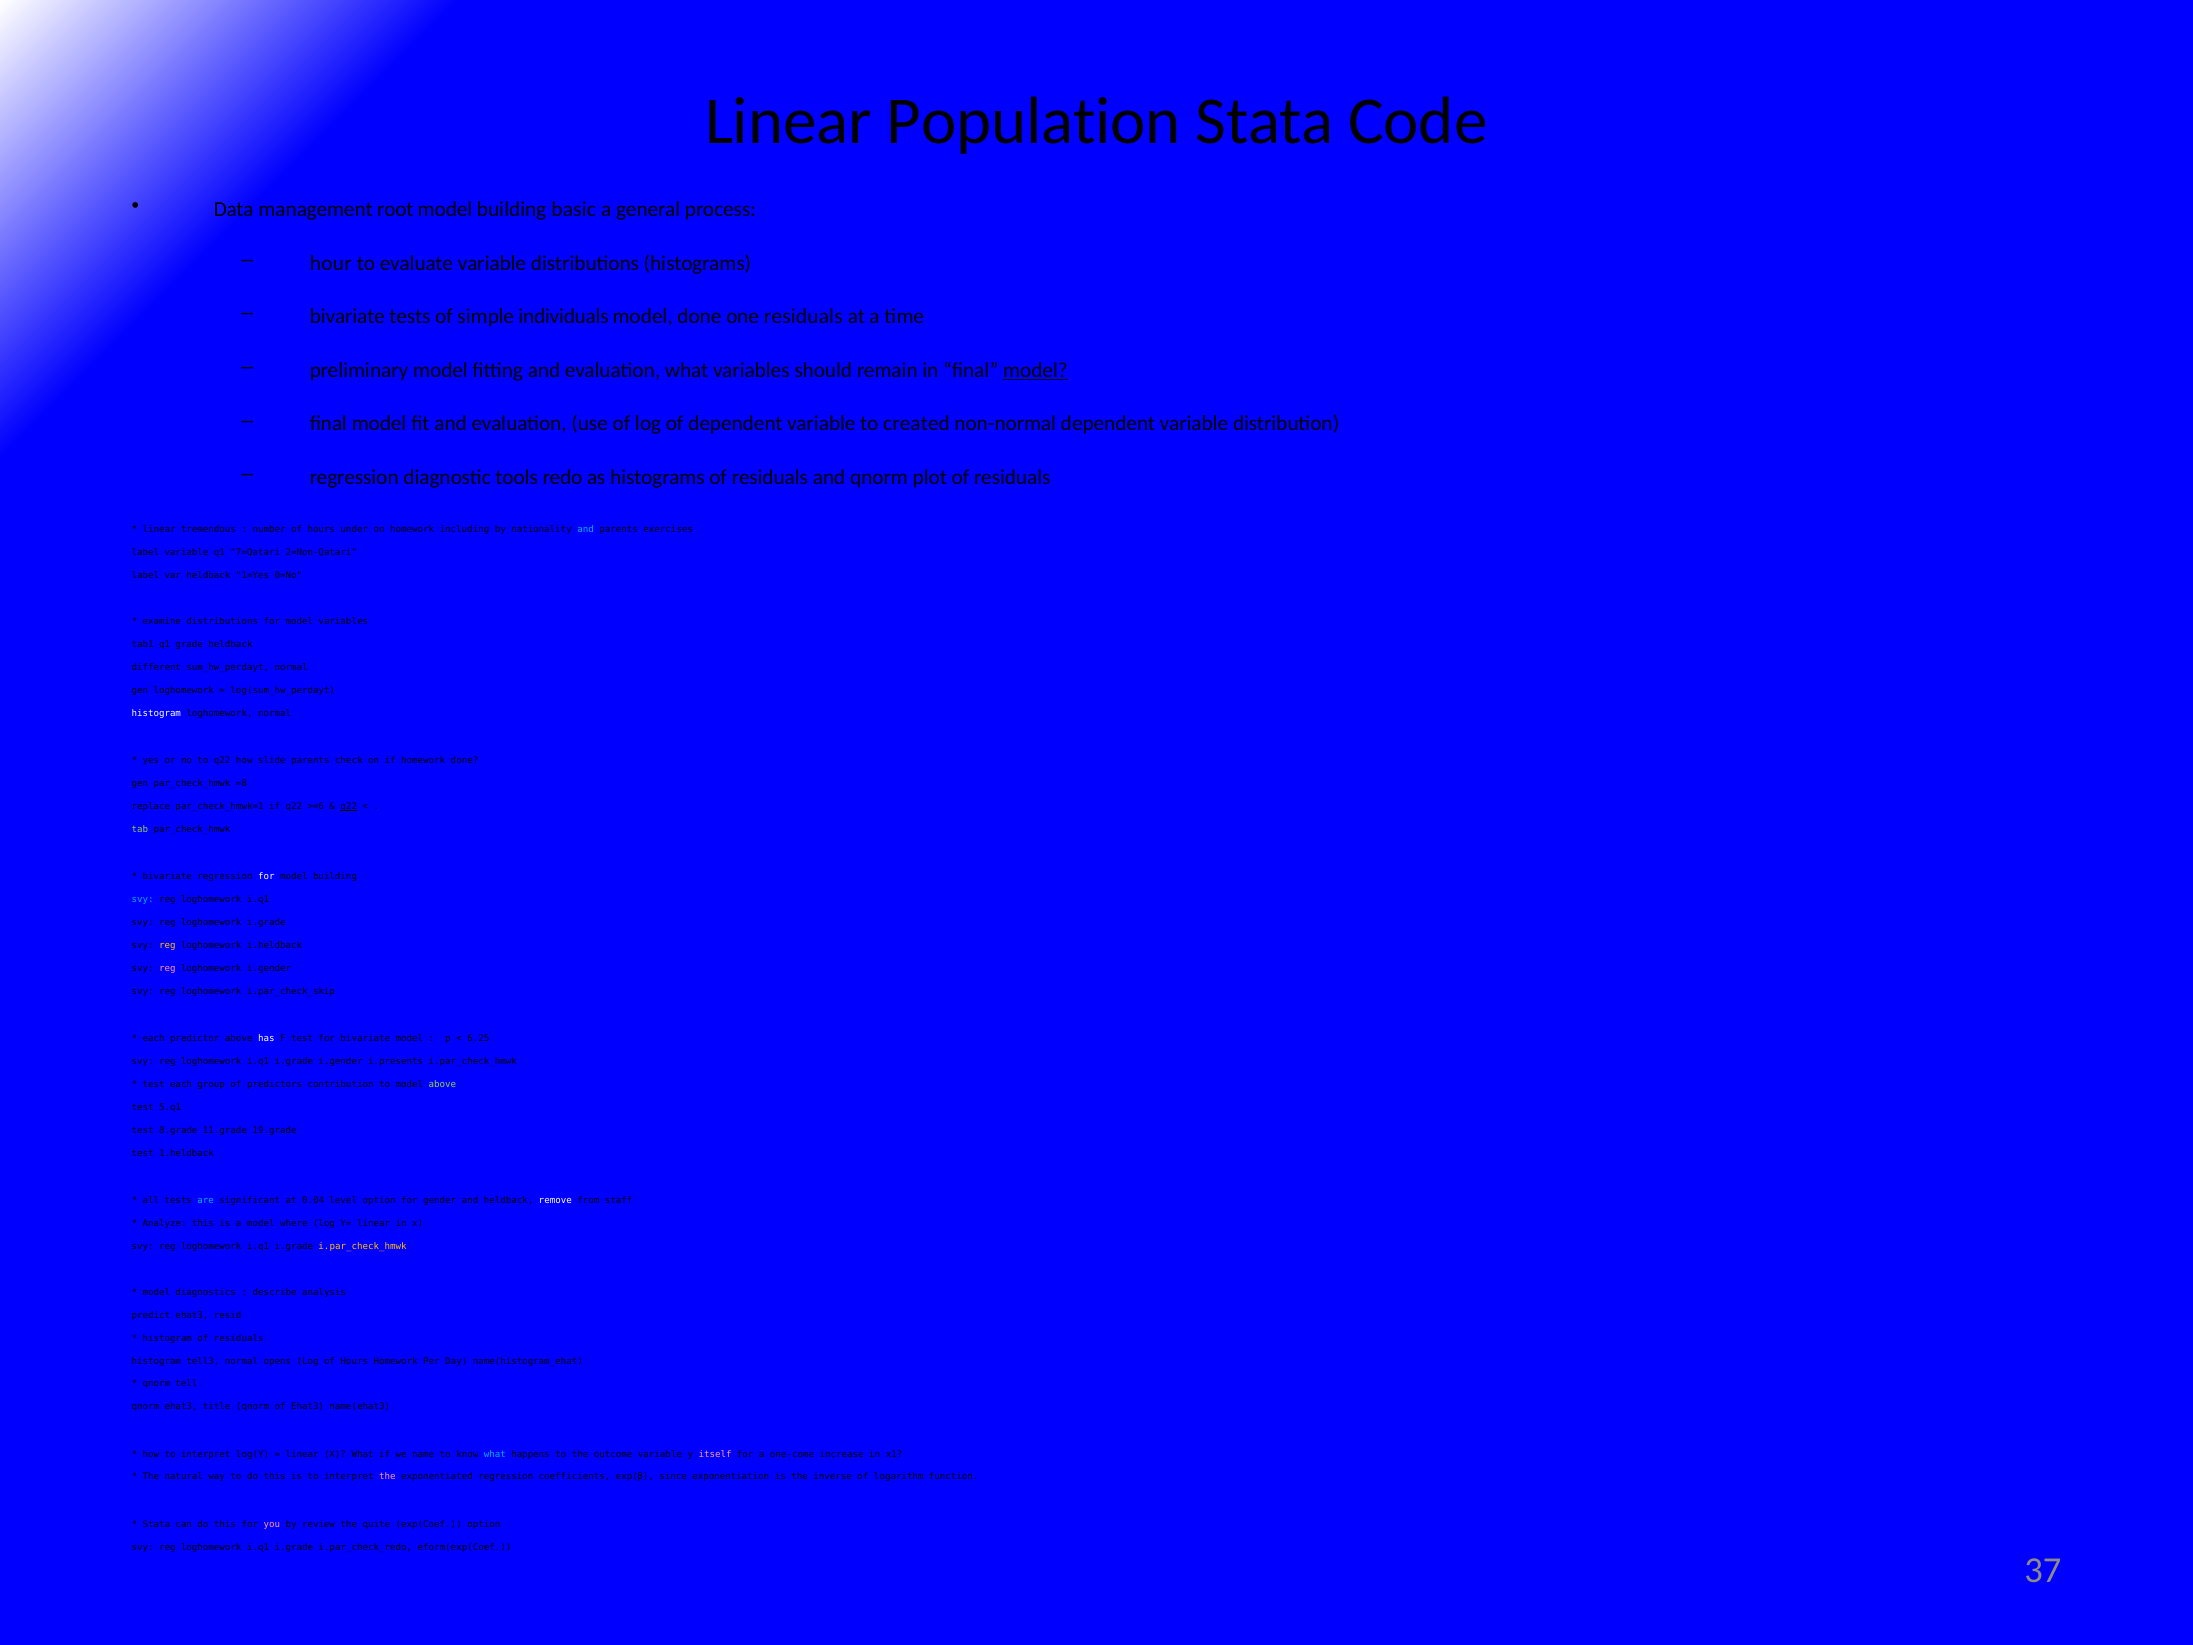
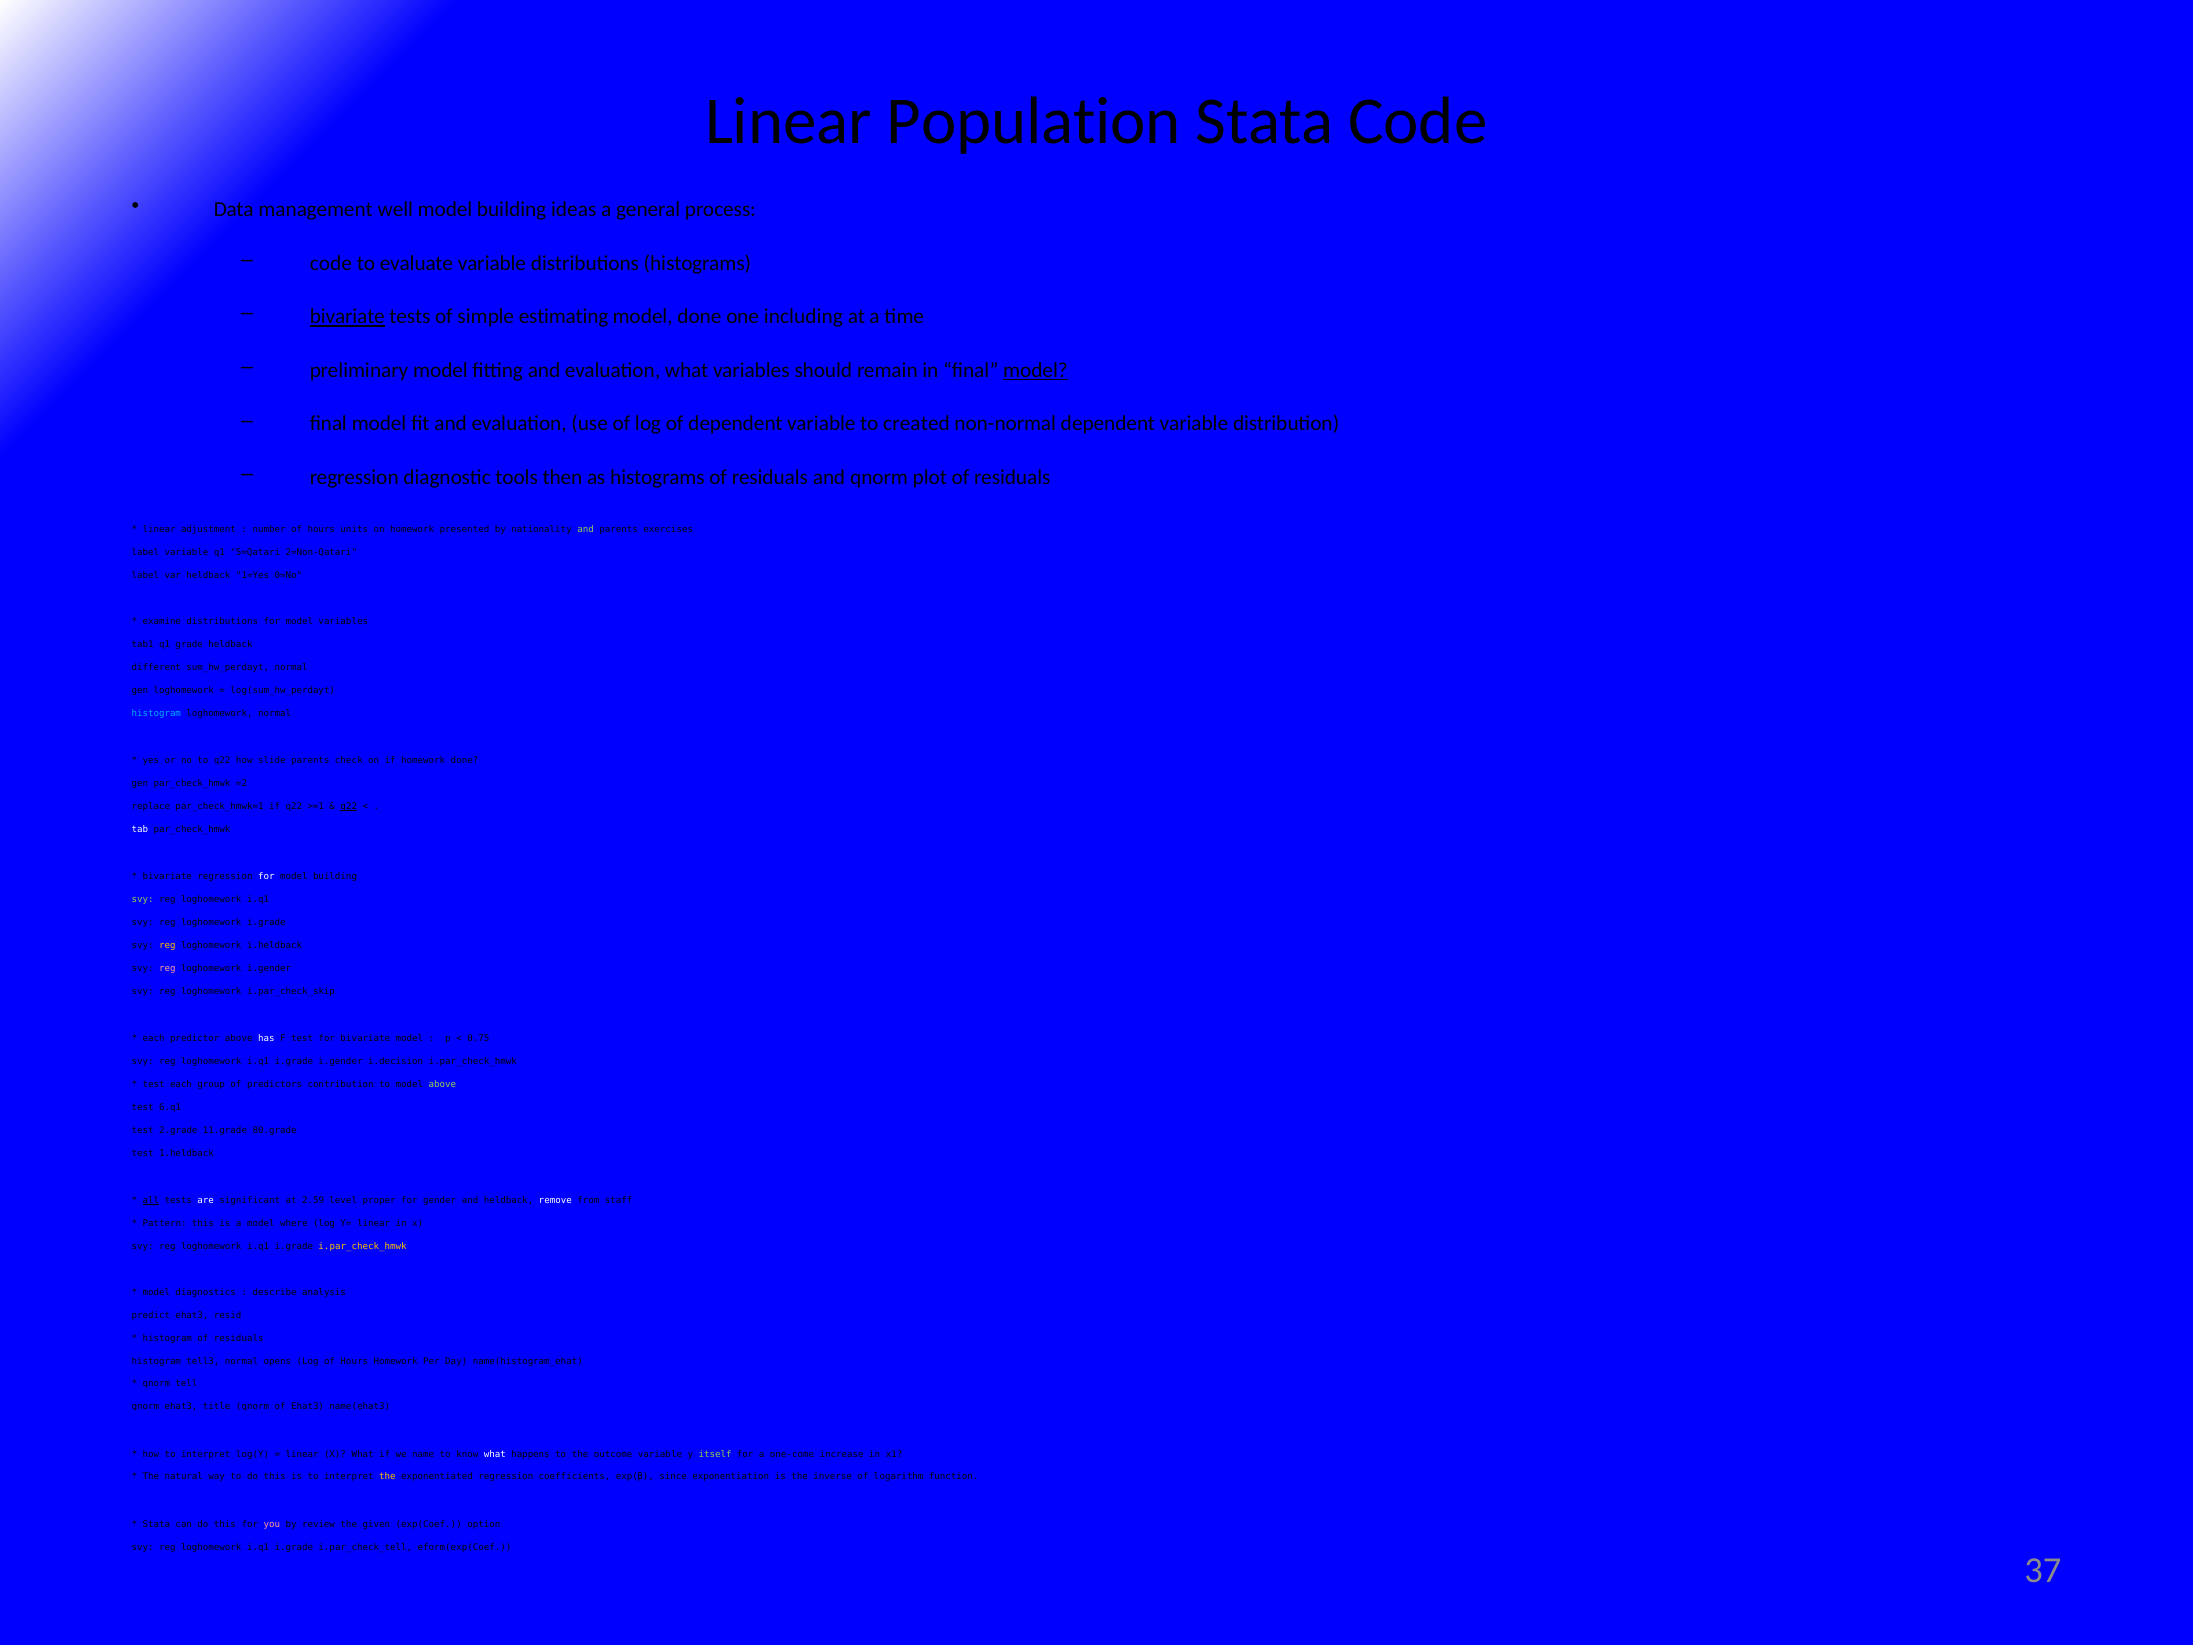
root: root -> well (395, 209)
basic: basic -> ideas (574, 209)
hour: hour -> code (331, 263)
bivariate underline: none -> present (347, 317)
individuals: individuals -> estimating (564, 317)
one residuals: residuals -> including (803, 317)
redo: redo -> then (562, 477)
tremendous: tremendous -> adjustment (208, 530)
under: under -> units (354, 530)
including: including -> presented (464, 530)
and colour: light blue -> light green (586, 530)
7=Qatari: 7=Qatari -> 5=Qatari (255, 552)
histogram colour: white -> light blue (156, 713)
=8: =8 -> =2 (241, 783)
>=6: >=6 -> >=1 (316, 806)
tab colour: light green -> white (140, 829)
svy colour: light blue -> light green (143, 899)
6.25: 6.25 -> 0.75 (478, 1038)
i.presents: i.presents -> i.decision (396, 1061)
5.q1: 5.q1 -> 6.q1 (170, 1107)
8.grade: 8.grade -> 2.grade (178, 1130)
19.grade: 19.grade -> 80.grade (275, 1130)
all underline: none -> present (151, 1200)
are colour: light blue -> white (206, 1200)
0.04: 0.04 -> 2.59 (313, 1200)
level option: option -> proper (379, 1200)
Analyze: Analyze -> Pattern (165, 1223)
what colour: light blue -> white (495, 1454)
itself colour: pink -> light green (715, 1454)
the colour: pink -> yellow (387, 1477)
quite: quite -> given (376, 1524)
i.par_check_redo: i.par_check_redo -> i.par_check_tell (365, 1547)
